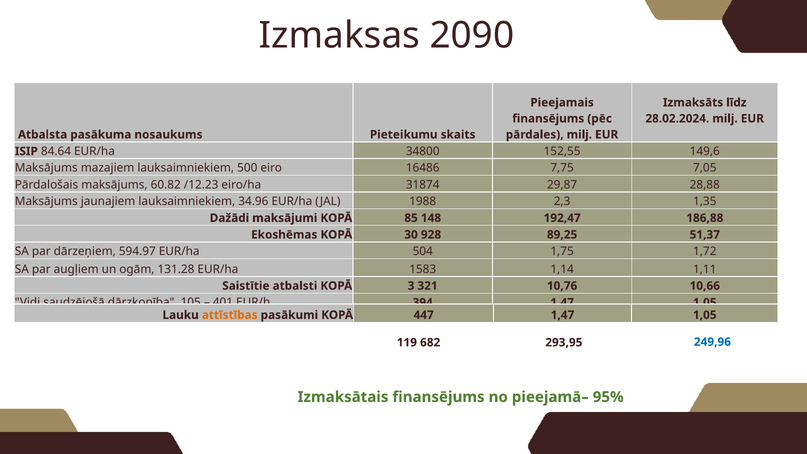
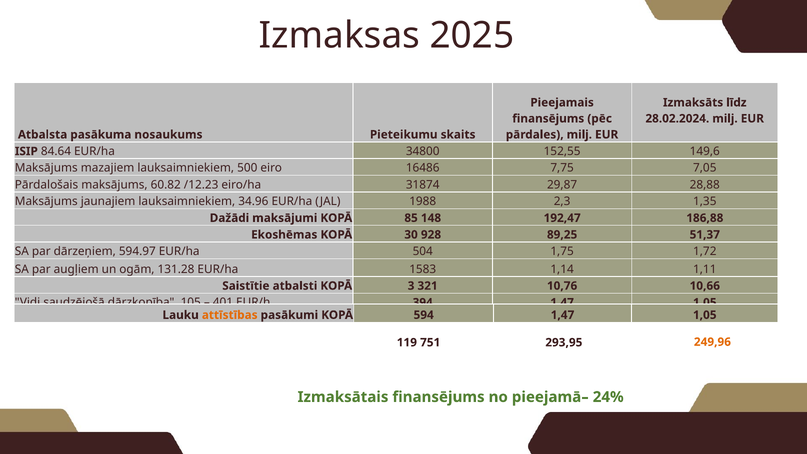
2090: 2090 -> 2025 (472, 36)
447: 447 -> 594 (424, 315)
682: 682 -> 751 (430, 342)
249,96 colour: blue -> orange (712, 342)
95%: 95% -> 24% (608, 397)
